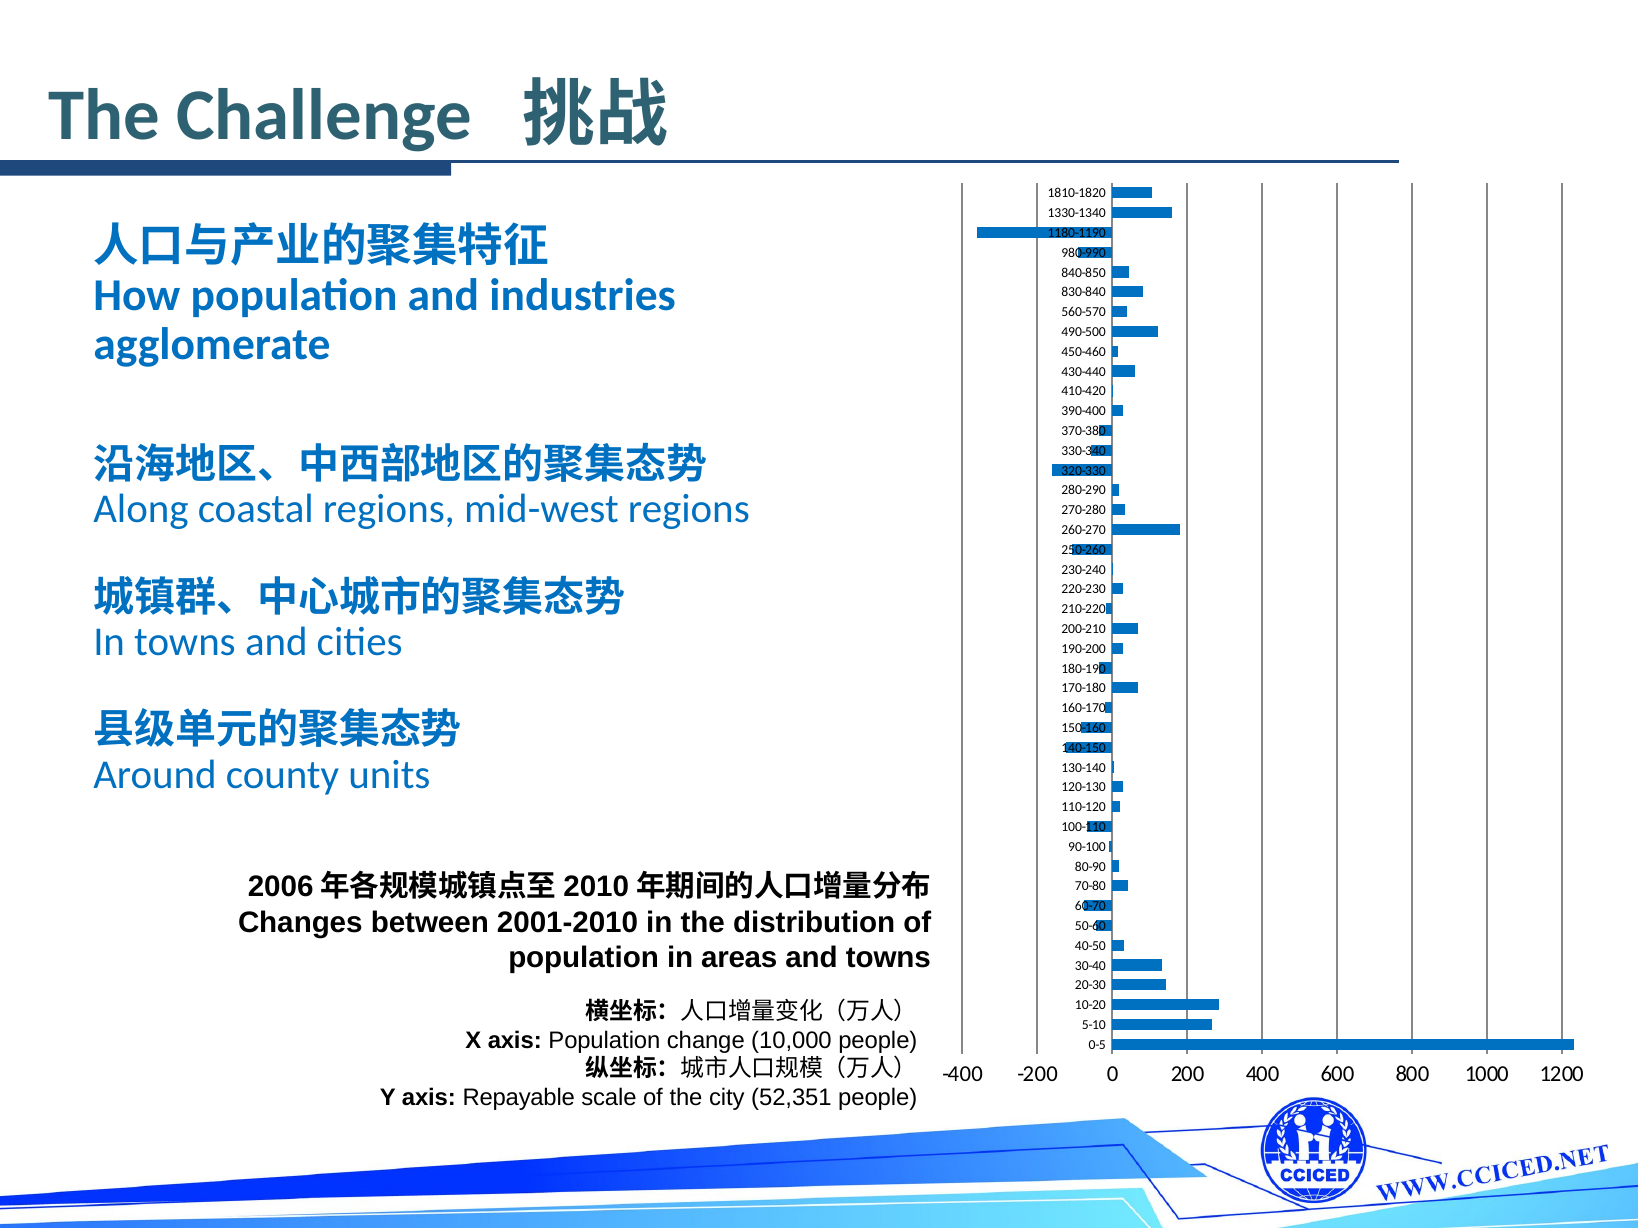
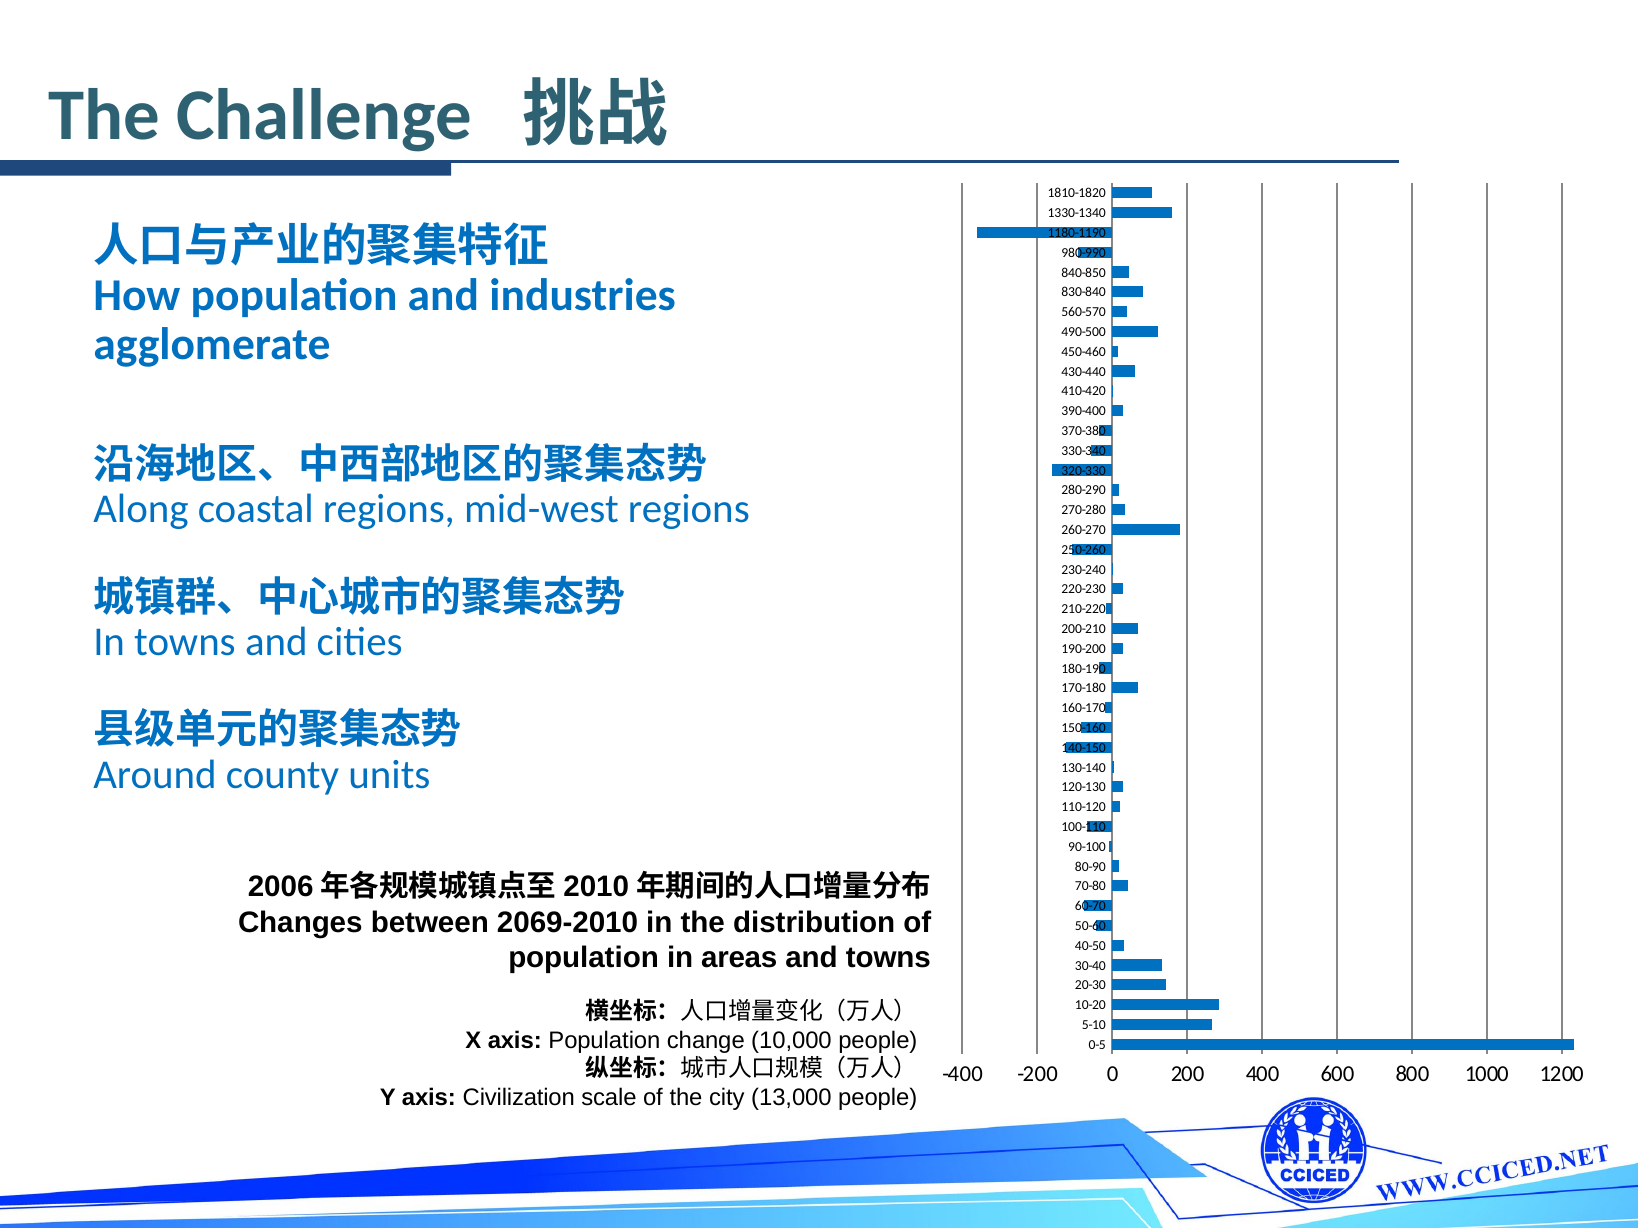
2001-2010: 2001-2010 -> 2069-2010 (568, 923)
Repayable: Repayable -> Civilization (519, 1098)
52,351: 52,351 -> 13,000 (791, 1098)
